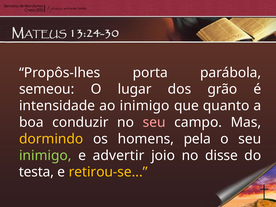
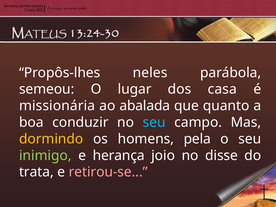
porta: porta -> neles (150, 73)
grão: grão -> casa (222, 89)
intensidade: intensidade -> missionária (57, 106)
ao inimigo: inimigo -> abalada (145, 106)
seu colour: pink -> light blue (154, 122)
advertir: advertir -> herança (119, 155)
testa: testa -> trata (36, 172)
retirou-se colour: yellow -> pink (108, 172)
